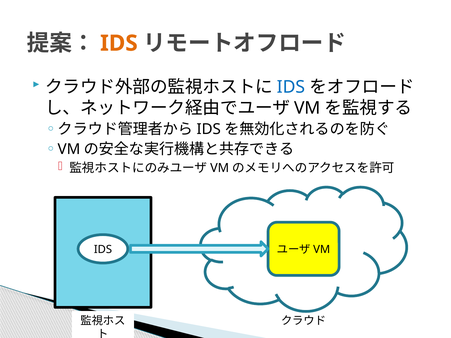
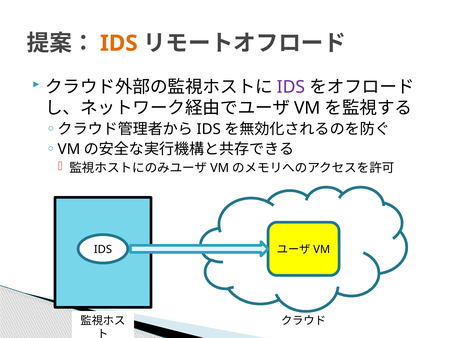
IDS colour: blue -> purple (291, 87)
